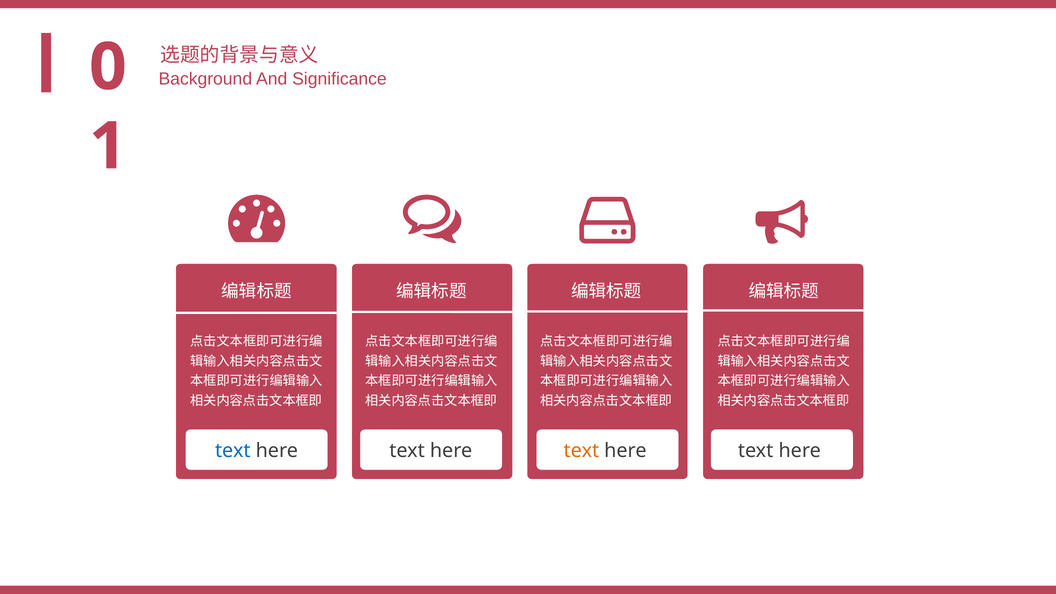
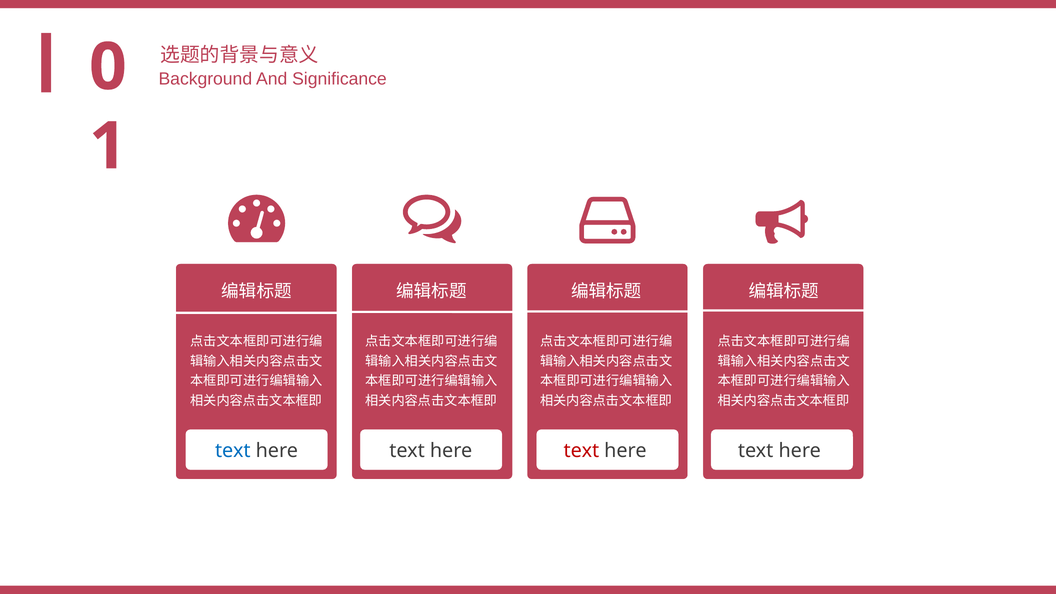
text colour: orange -> red (581, 451)
